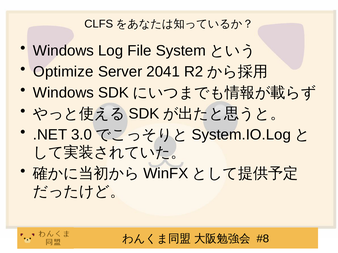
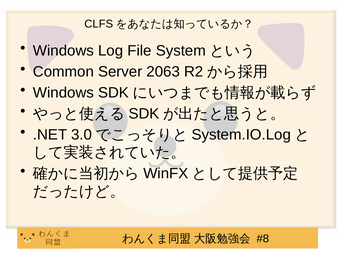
Optimize: Optimize -> Common (63, 72)
2041: 2041 -> 2063 (163, 72)
